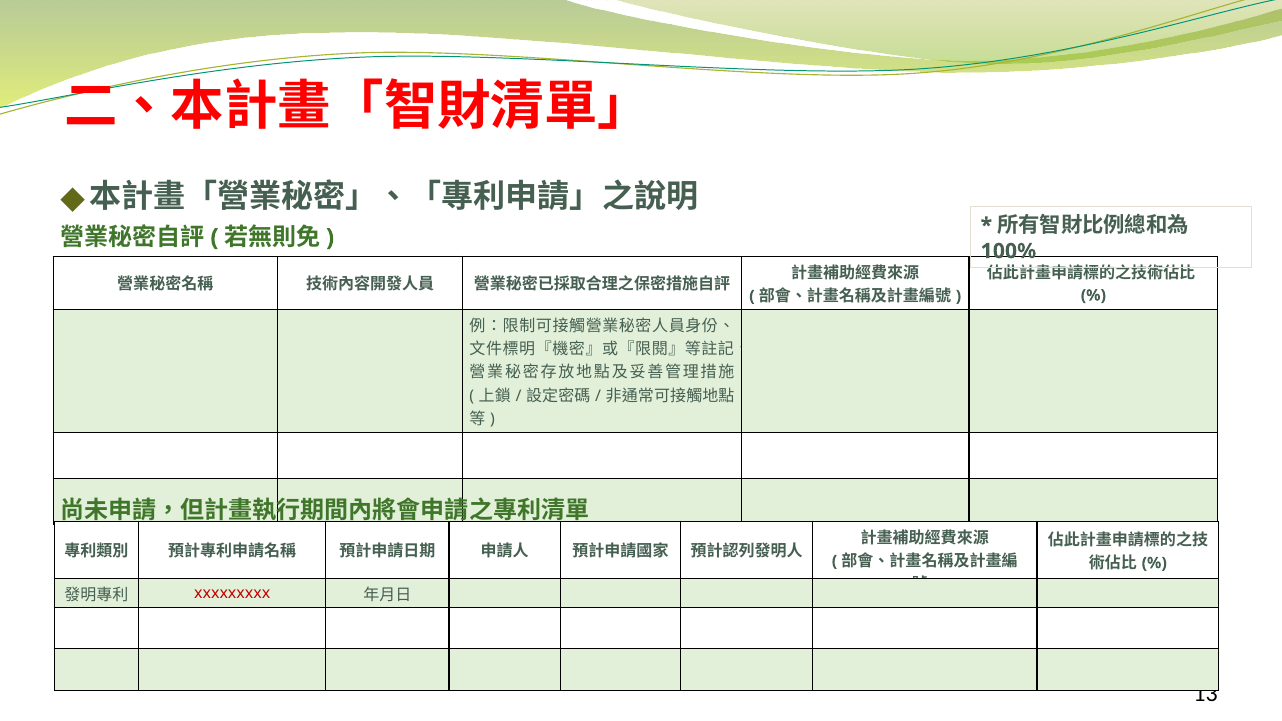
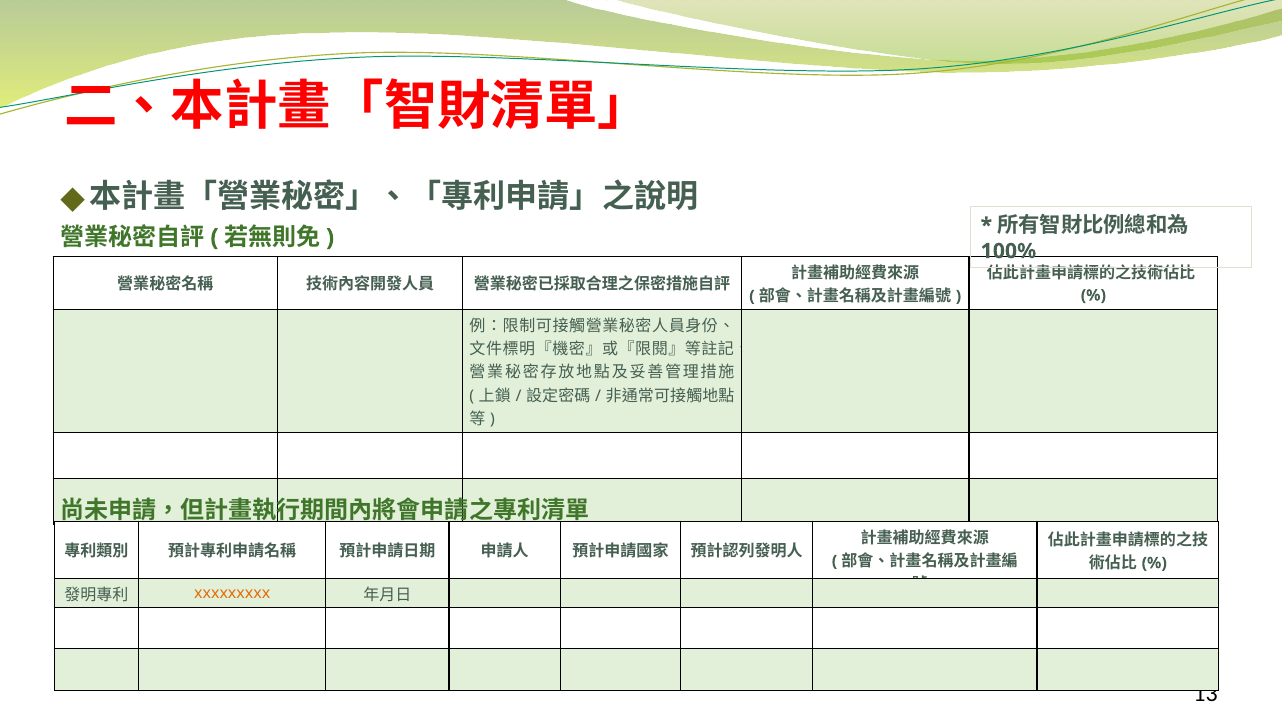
xxxxxxxxx colour: red -> orange (232, 594)
